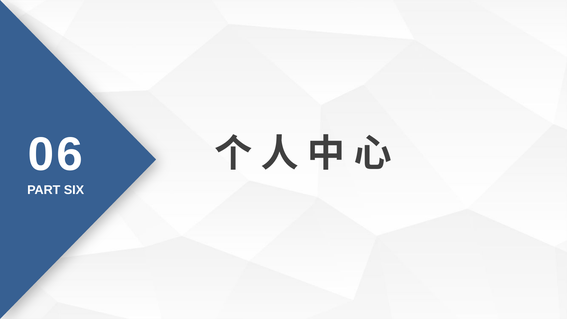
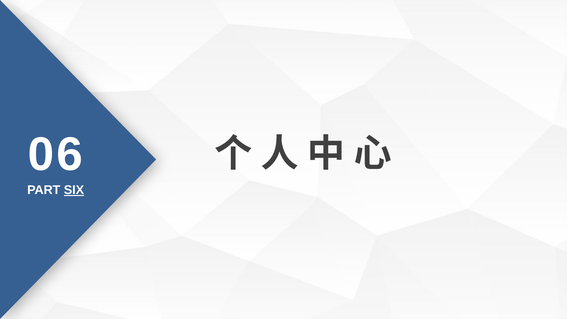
SIX underline: none -> present (74, 190)
